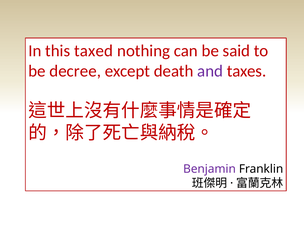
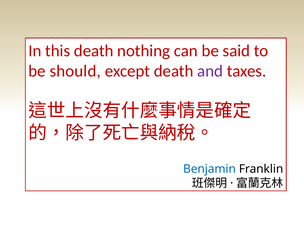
this taxed: taxed -> death (94, 51)
decree: decree -> should (75, 71)
Benjamin colour: purple -> blue (210, 169)
